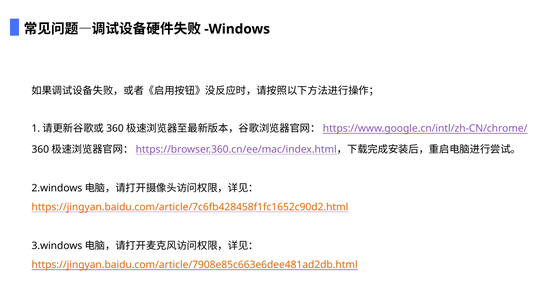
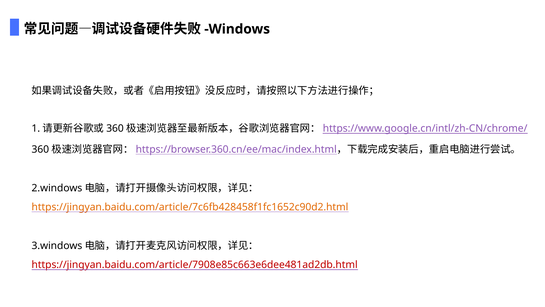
https://jingyan.baidu.com/article/7908e85c663e6dee481ad2db.html colour: orange -> red (195, 265)
